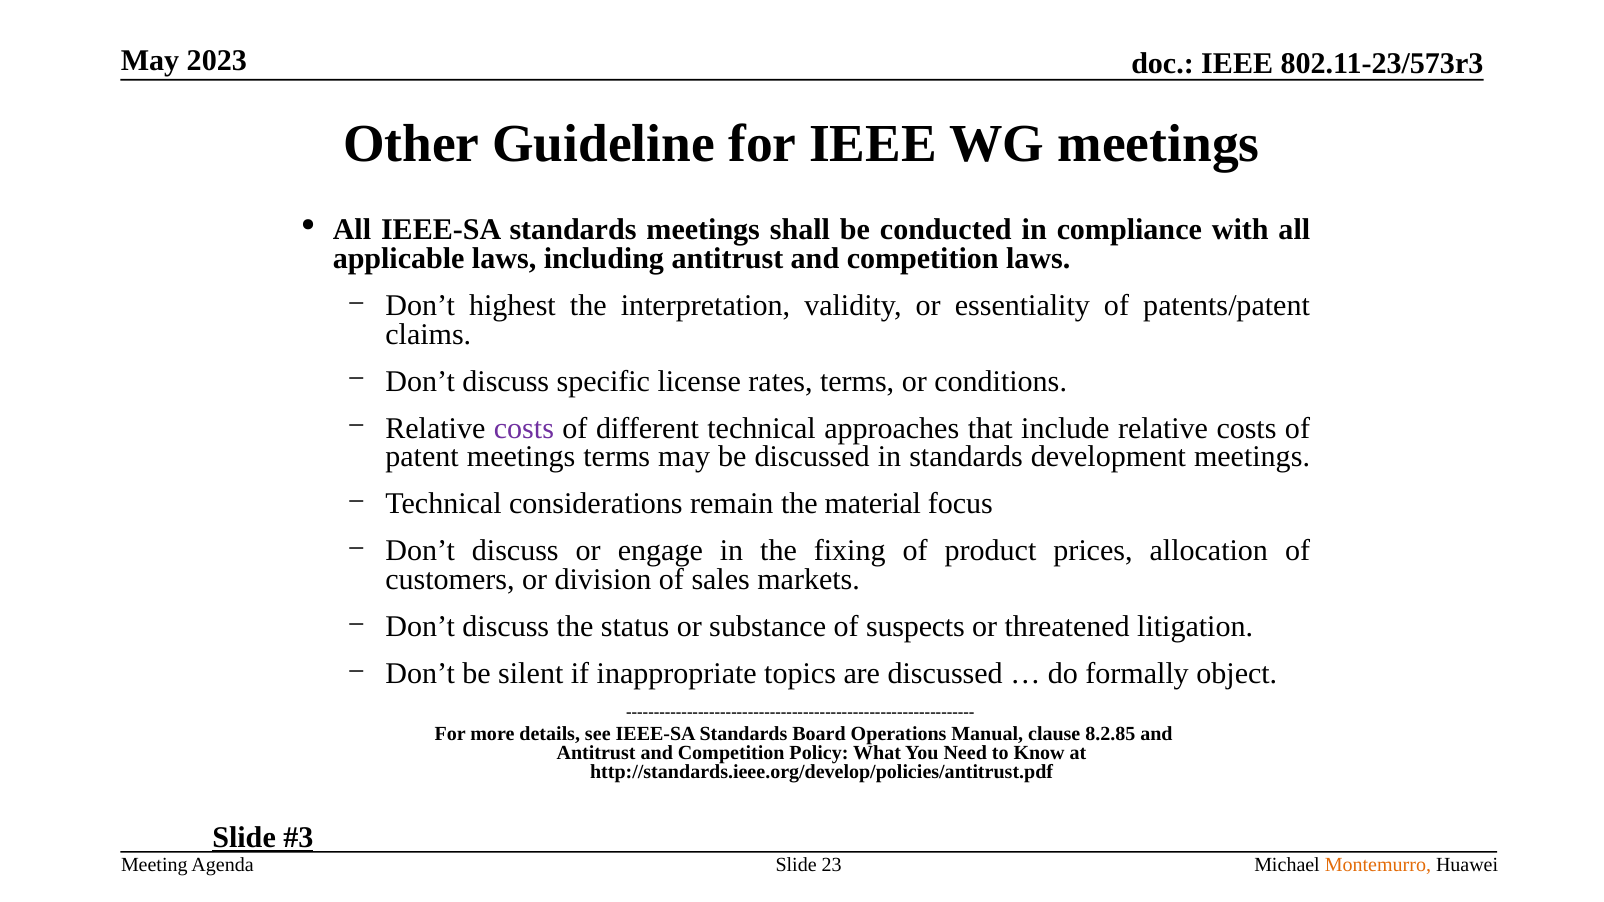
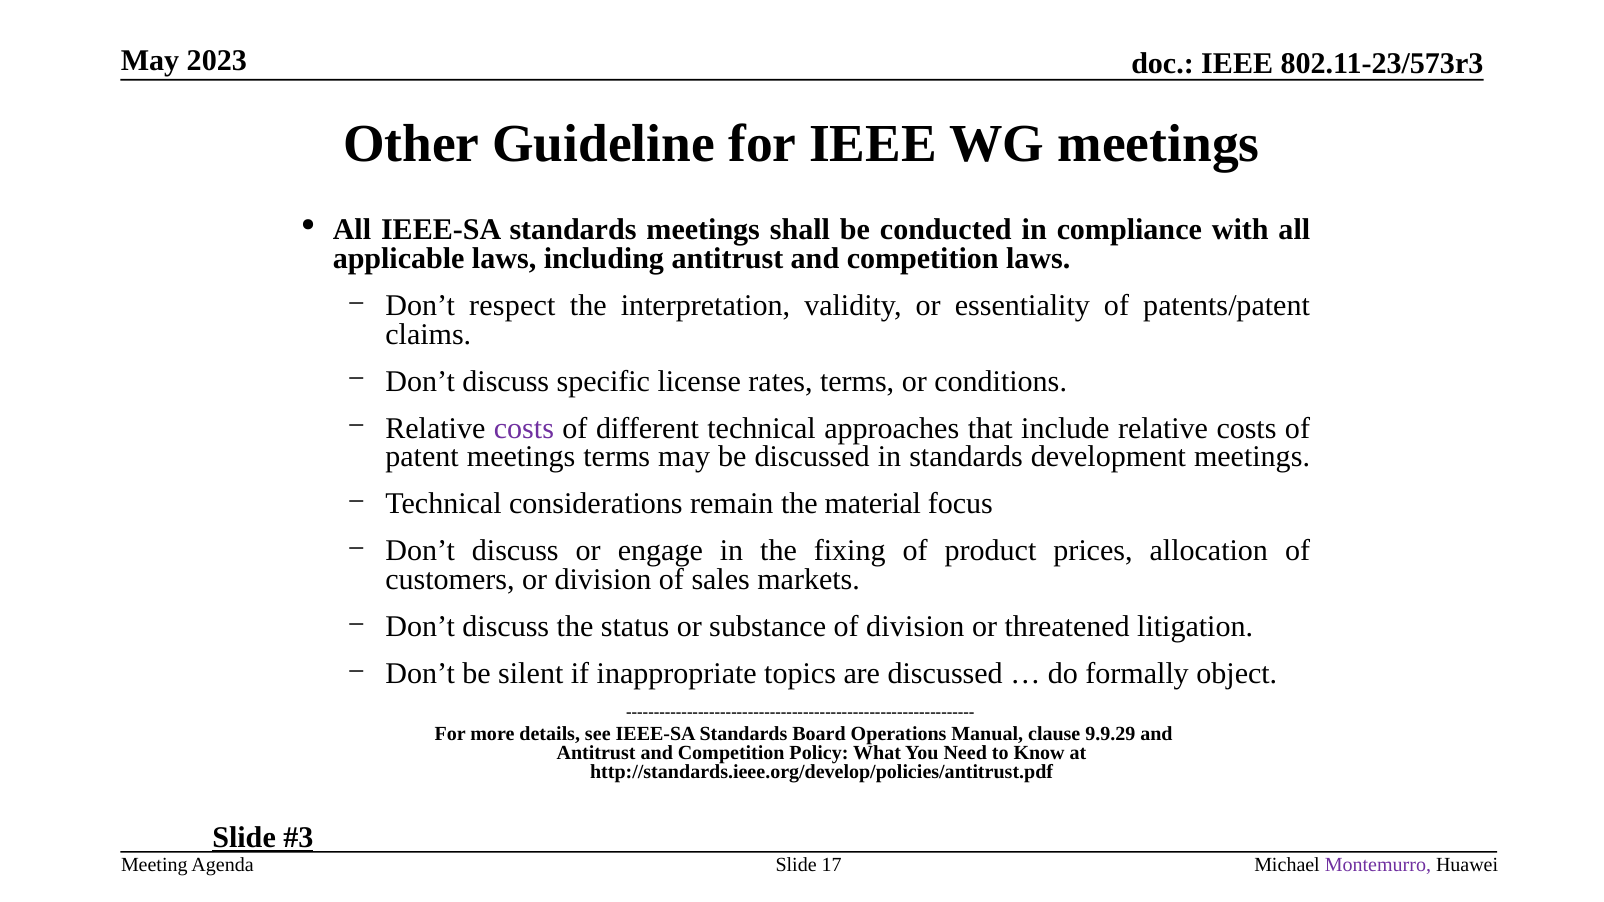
highest: highest -> respect (512, 305)
of suspects: suspects -> division (915, 627)
8.2.85: 8.2.85 -> 9.9.29 (1110, 734)
23: 23 -> 17 (832, 865)
Montemurro colour: orange -> purple (1378, 865)
